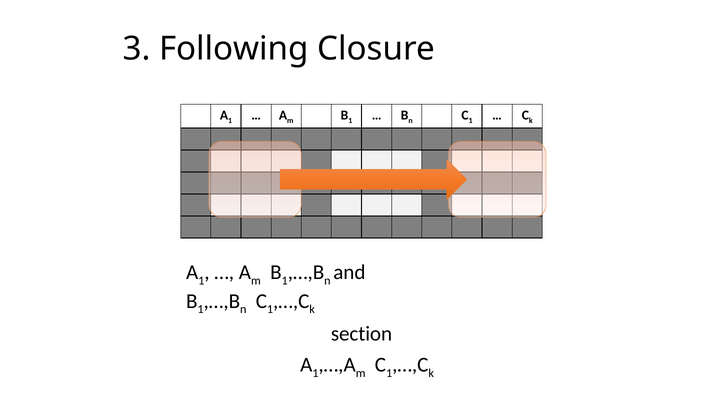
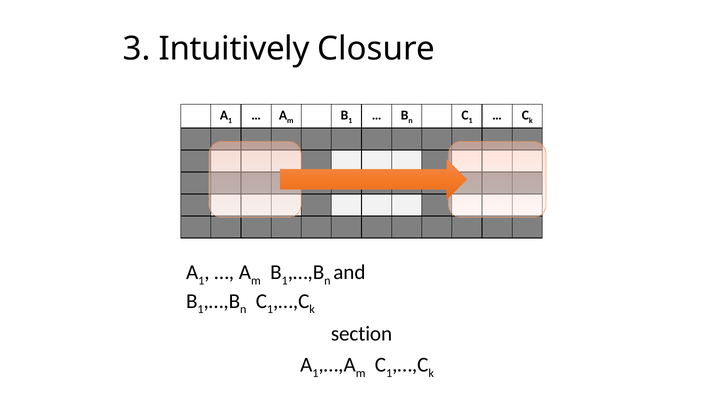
Following: Following -> Intuitively (234, 49)
